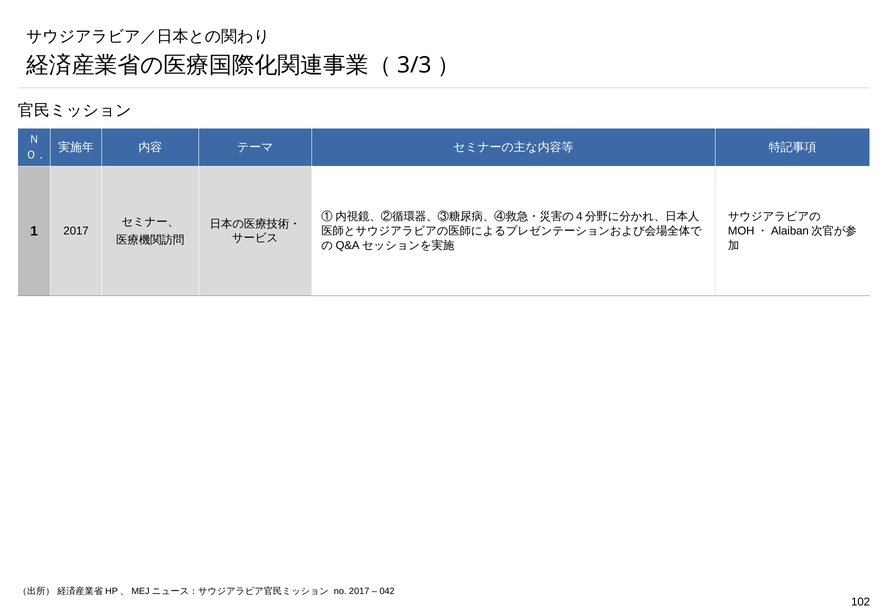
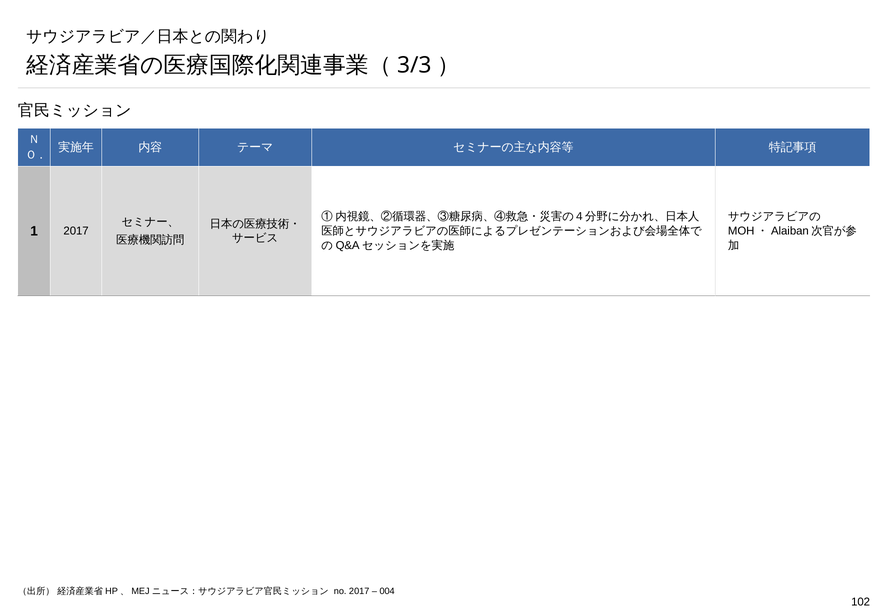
042: 042 -> 004 (387, 591)
